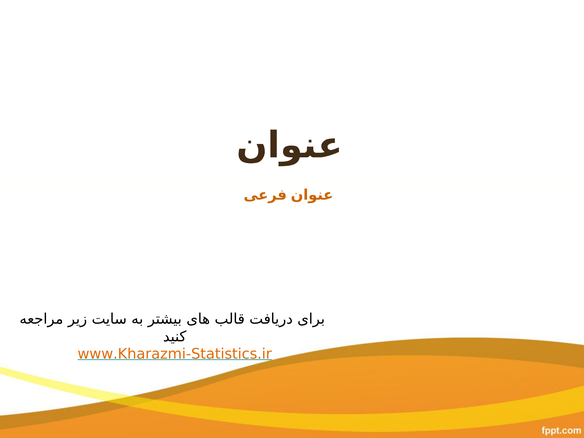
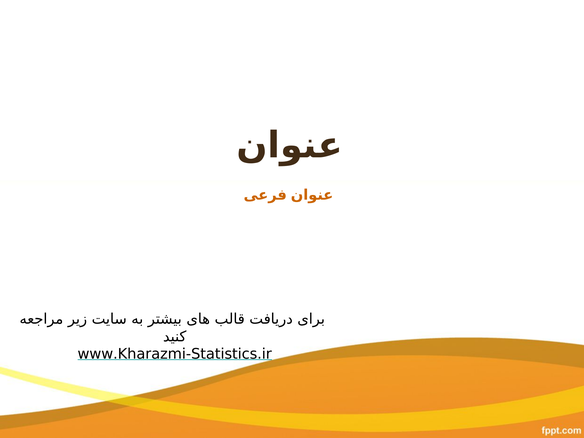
www.Kharazmi-Statistics.ir colour: orange -> black (175, 354)
